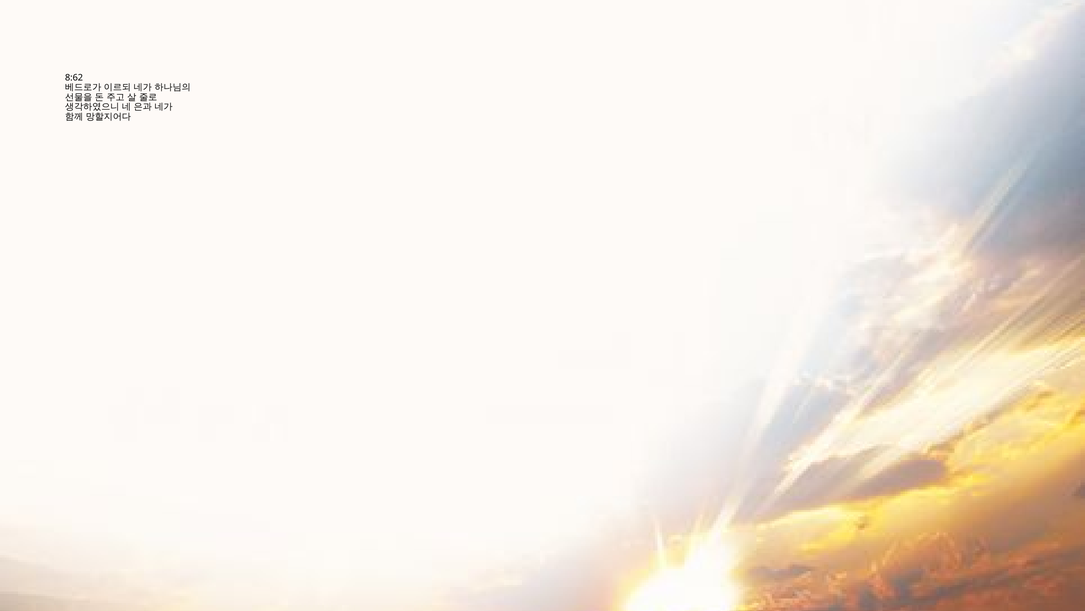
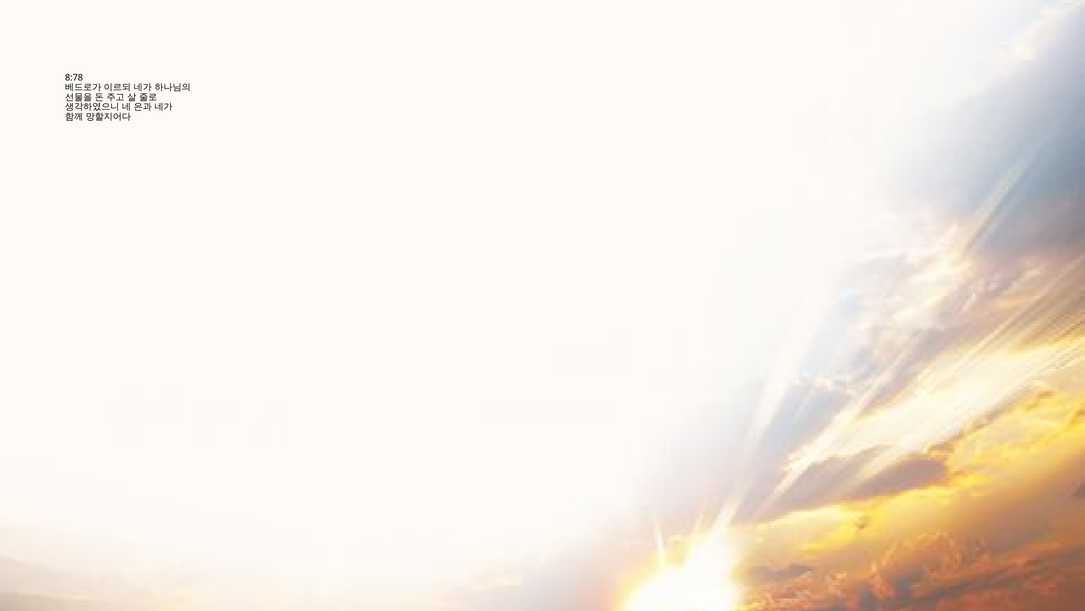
8:62: 8:62 -> 8:78 (74, 77)
